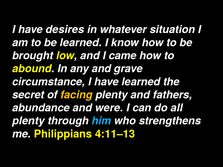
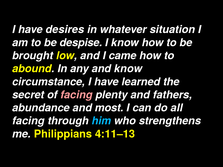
be learned: learned -> despise (81, 43)
and grave: grave -> know (128, 69)
facing colour: yellow -> pink (76, 95)
were: were -> most (109, 108)
plenty: plenty -> facing (28, 121)
